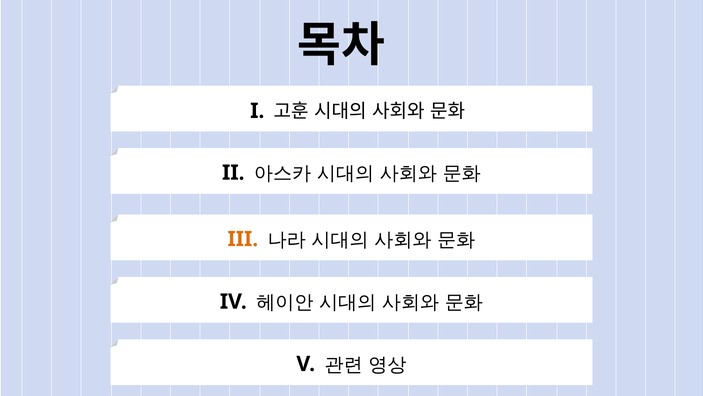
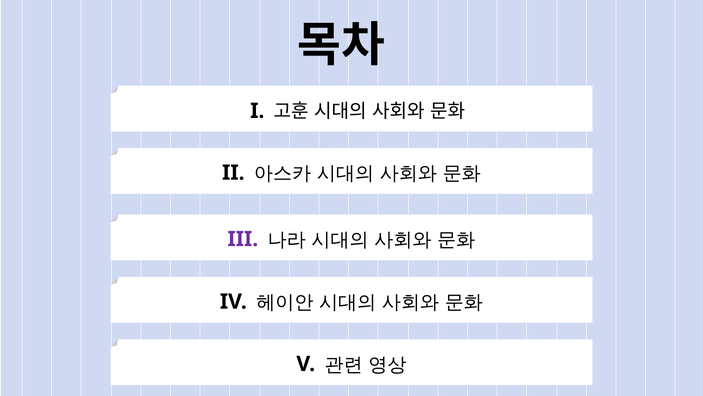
III colour: orange -> purple (243, 239)
